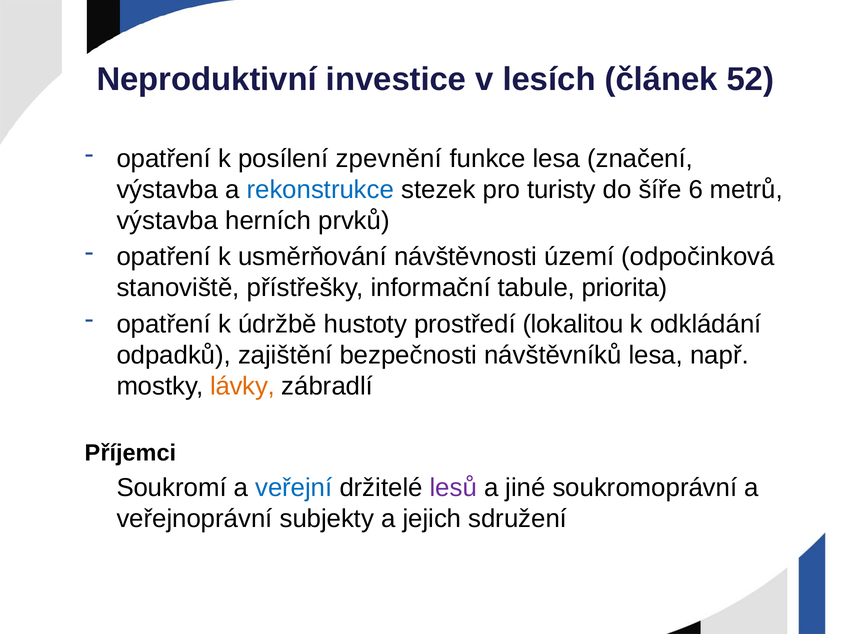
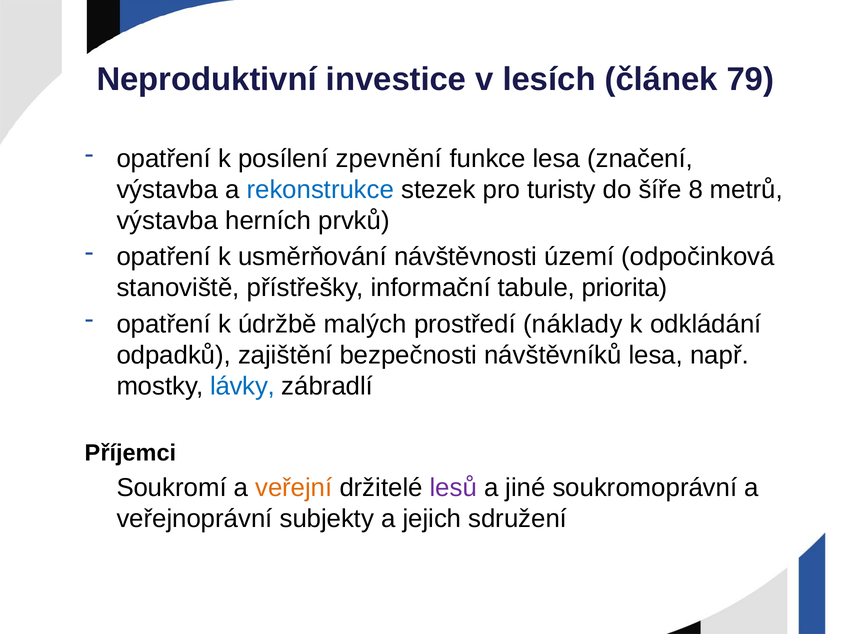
52: 52 -> 79 (750, 80)
6: 6 -> 8 (696, 190)
hustoty: hustoty -> malých (365, 324)
lokalitou: lokalitou -> náklady (573, 324)
lávky colour: orange -> blue (243, 386)
veřejní colour: blue -> orange (294, 488)
